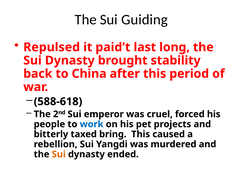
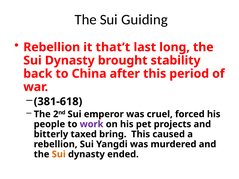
Repulsed: Repulsed -> Rebellion (52, 47)
paid’t: paid’t -> that’t (113, 47)
588-618: 588-618 -> 381-618 (58, 102)
work colour: blue -> purple (92, 124)
